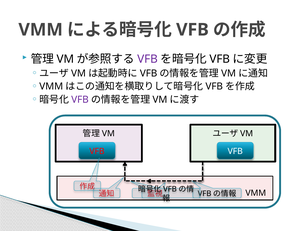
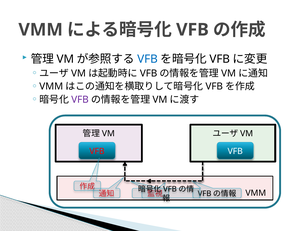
VFB colour: purple -> blue (148, 59)
